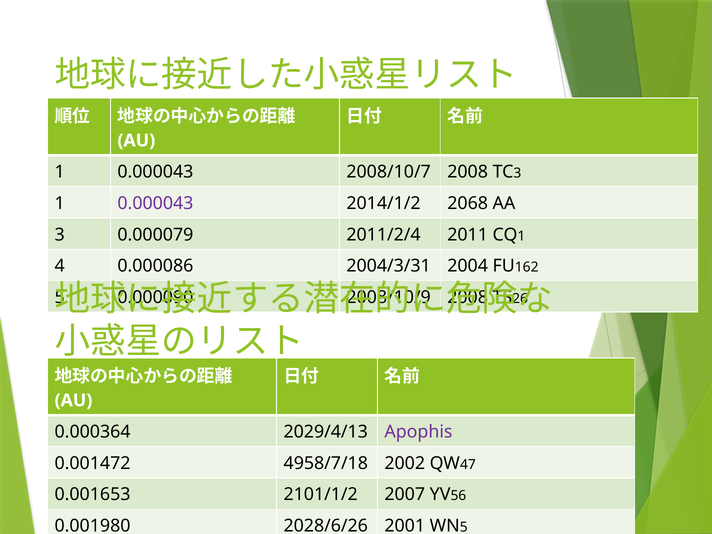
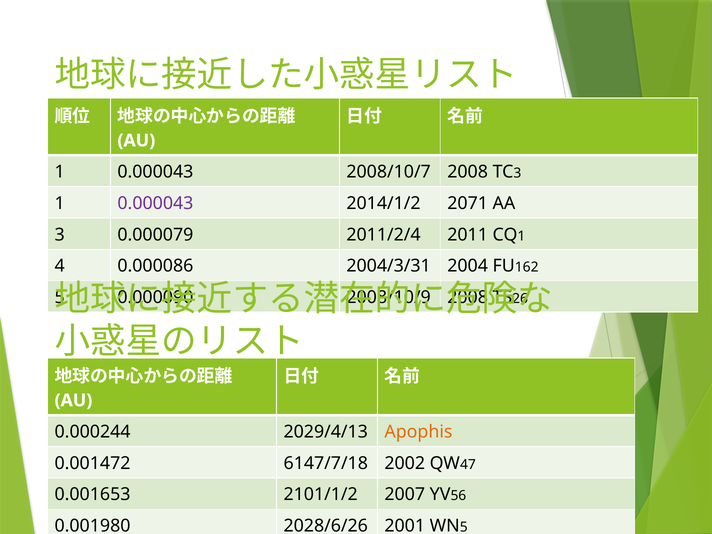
2068: 2068 -> 2071 (468, 203)
0.000364: 0.000364 -> 0.000244 (93, 432)
Apophis colour: purple -> orange (418, 432)
4958/7/18: 4958/7/18 -> 6147/7/18 (326, 463)
